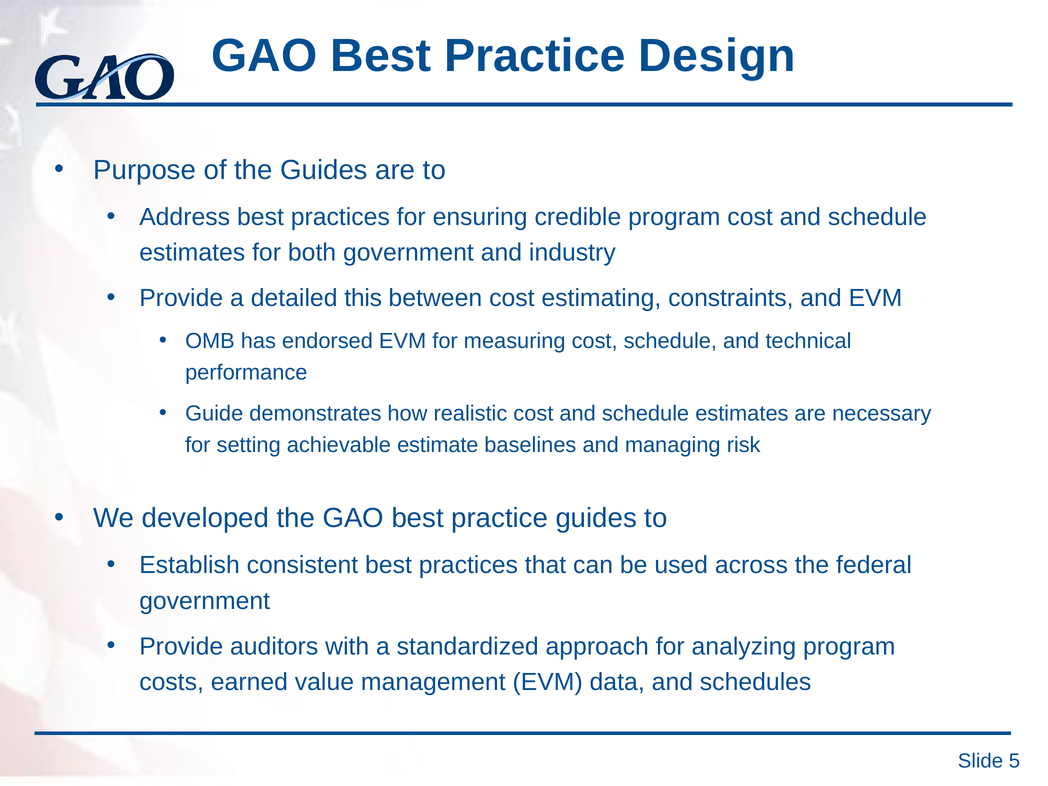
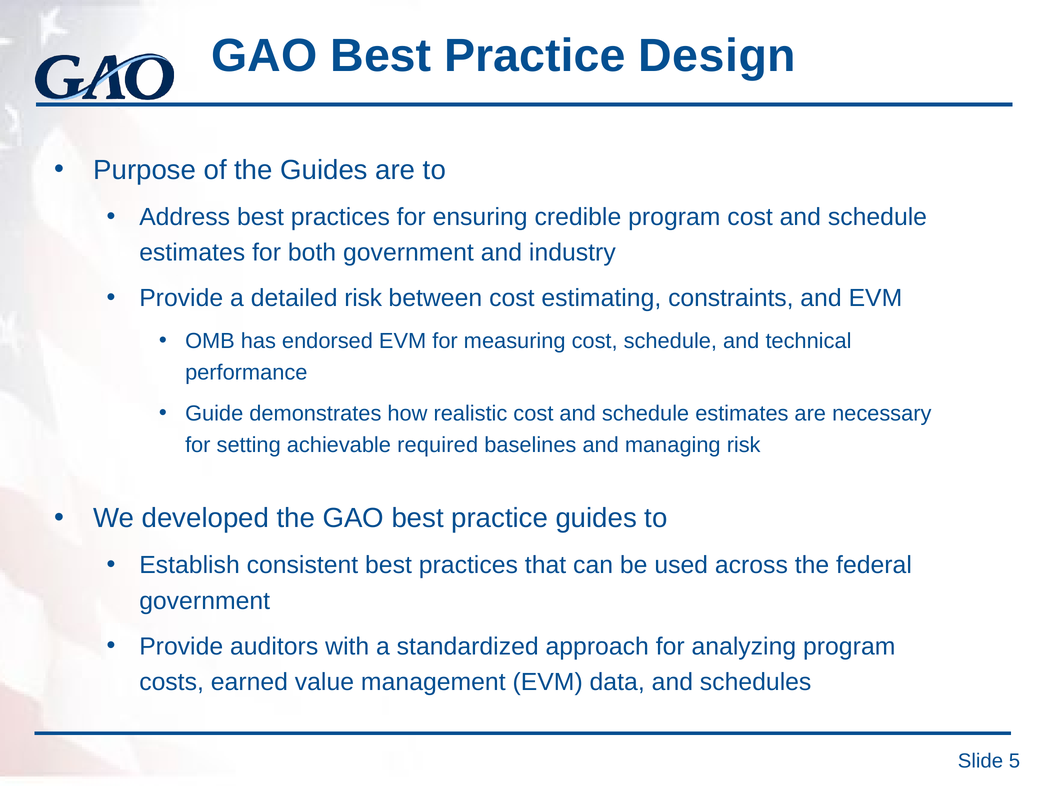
detailed this: this -> risk (363, 298)
estimate: estimate -> required (438, 445)
